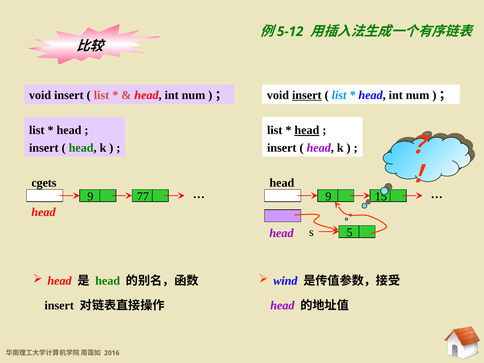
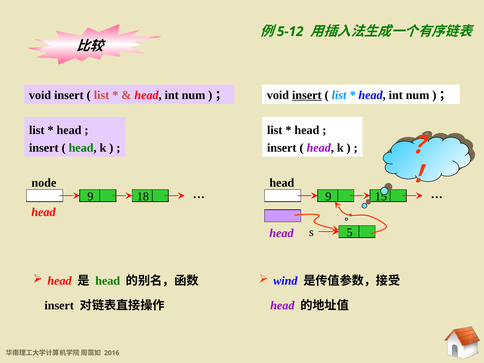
head underline: present -> none (307, 130)
cgets: cgets -> node (44, 183)
77: 77 -> 18 (143, 196)
